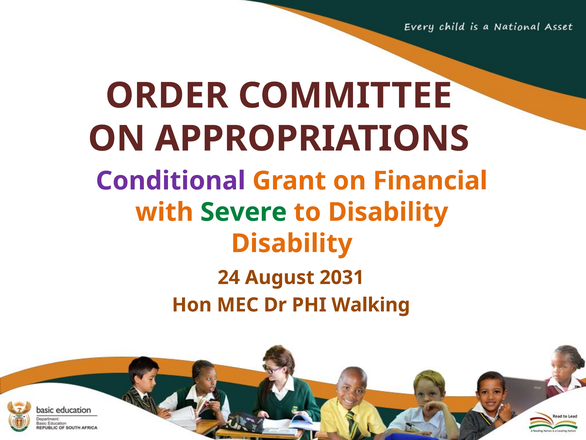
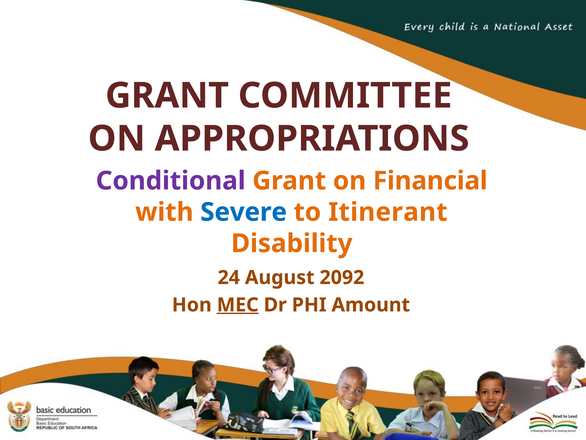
ORDER: ORDER -> GRANT (167, 96)
Severe colour: green -> blue (244, 212)
to Disability: Disability -> Itinerant (388, 212)
2031: 2031 -> 2092 (342, 277)
MEC underline: none -> present (238, 305)
Walking: Walking -> Amount (371, 305)
